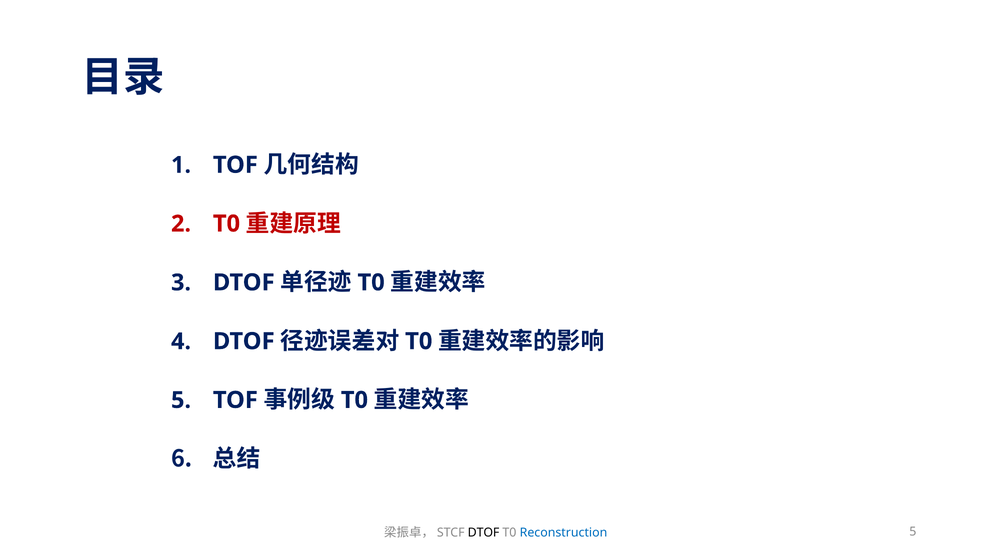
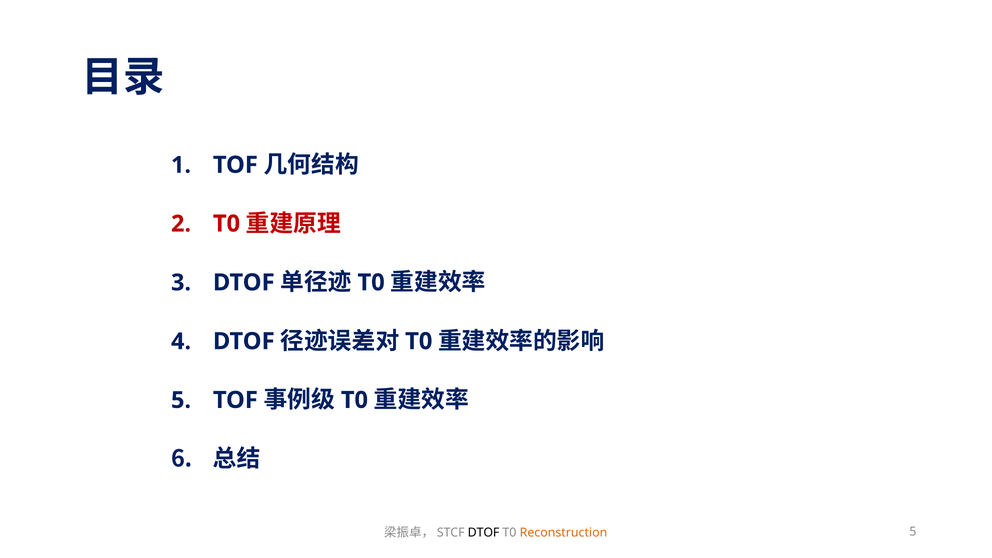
Reconstruction colour: blue -> orange (564, 533)
